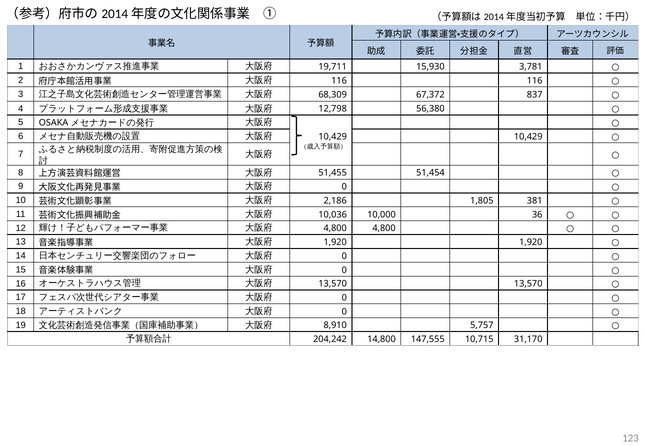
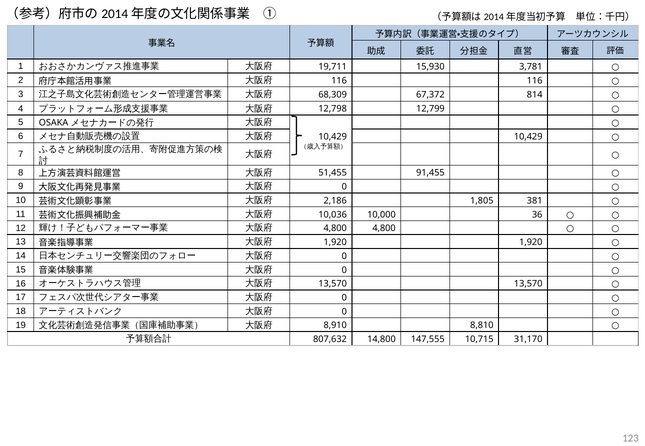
837: 837 -> 814 (535, 95)
56,380: 56,380 -> 12,799 (430, 109)
51,454: 51,454 -> 91,455 (430, 173)
5,757: 5,757 -> 8,810 (482, 326)
204,242: 204,242 -> 807,632 (330, 340)
